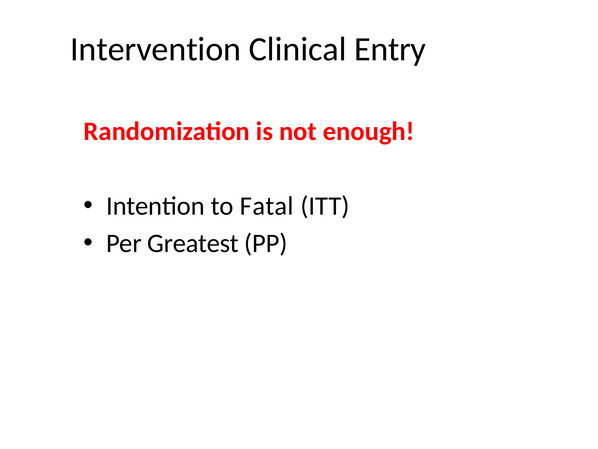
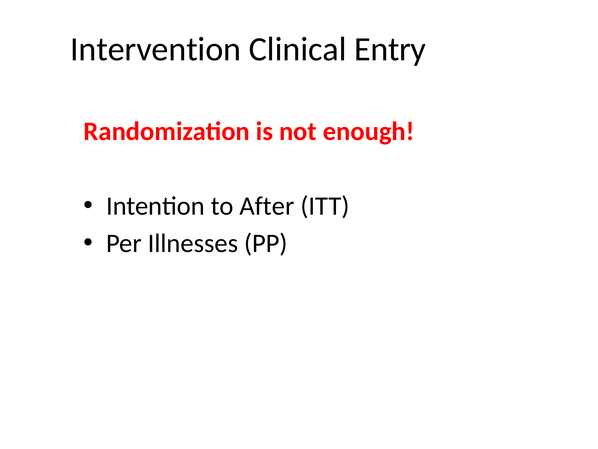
Fatal: Fatal -> After (267, 206)
Greatest: Greatest -> Illnesses (193, 243)
